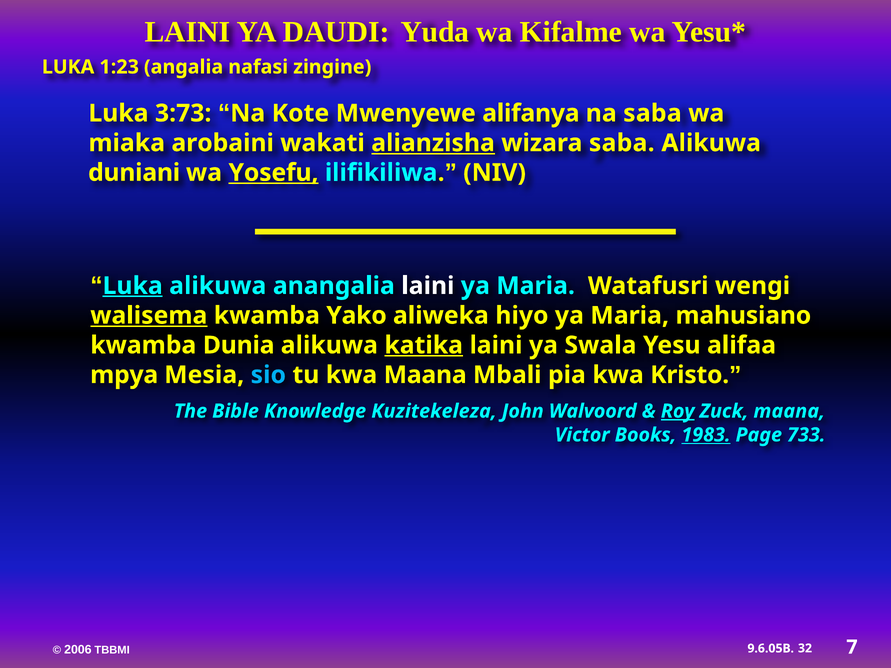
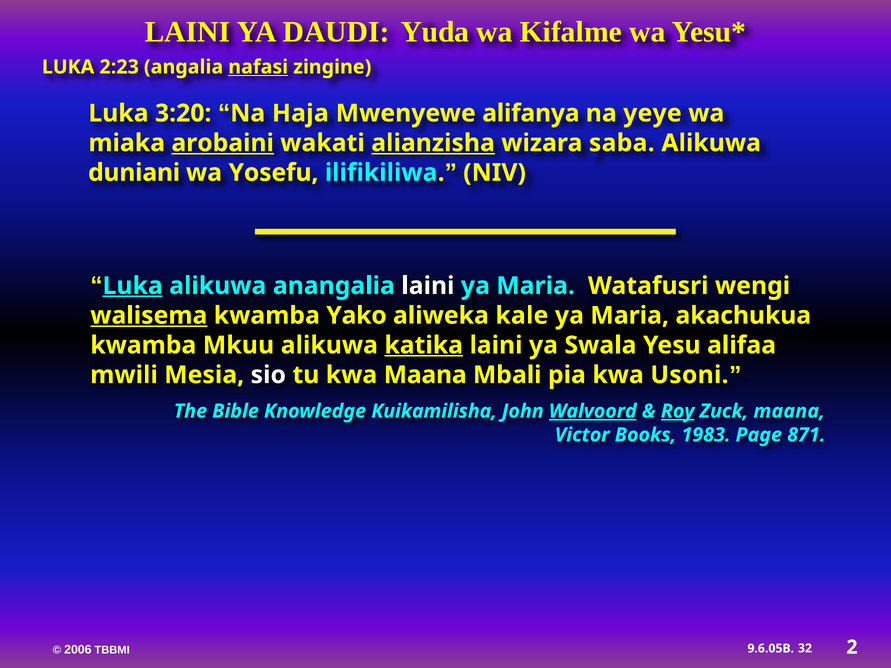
1:23: 1:23 -> 2:23 (119, 67)
nafasi underline: none -> present (258, 67)
3:73: 3:73 -> 3:20 (183, 113)
Kote: Kote -> Haja (300, 113)
na saba: saba -> yeye (652, 113)
arobaini underline: none -> present (223, 143)
Yosefu underline: present -> none (274, 173)
hiyo: hiyo -> kale (522, 316)
mahusiano: mahusiano -> akachukua (743, 316)
Dunia: Dunia -> Mkuu (238, 345)
mpya: mpya -> mwili (124, 375)
sio colour: light blue -> white (268, 375)
Kristo: Kristo -> Usoni (689, 375)
Kuzitekeleza: Kuzitekeleza -> Kuikamilisha (434, 411)
Walvoord underline: none -> present (593, 411)
1983 underline: present -> none (706, 435)
733: 733 -> 871 (806, 435)
7: 7 -> 2 (852, 647)
